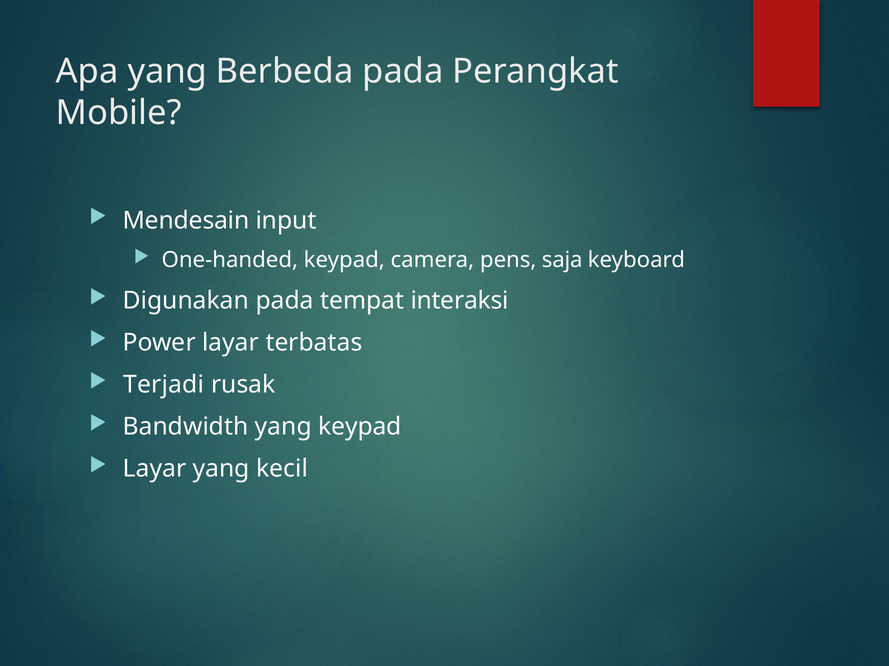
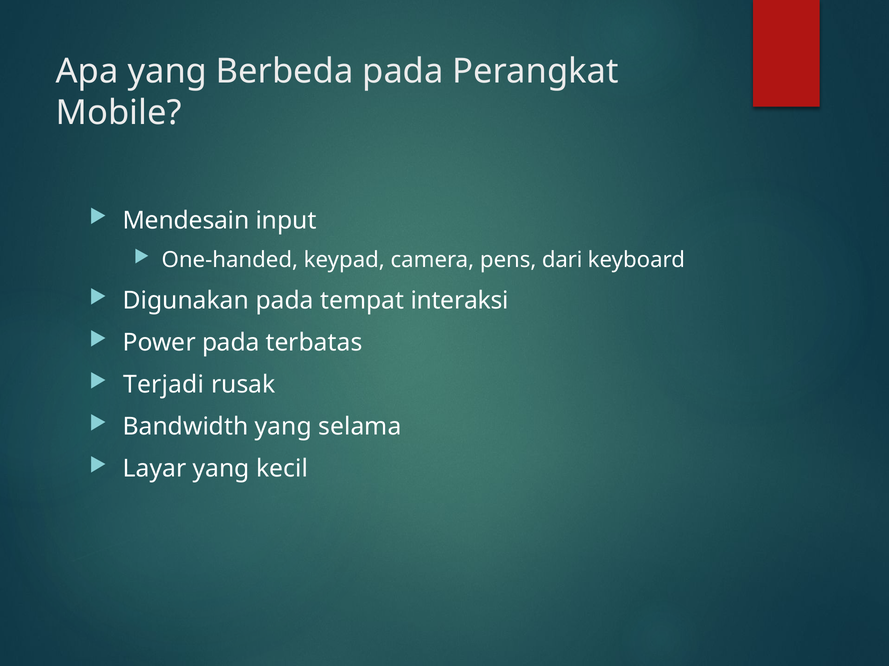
saja: saja -> dari (562, 260)
Power layar: layar -> pada (231, 343)
yang keypad: keypad -> selama (360, 427)
